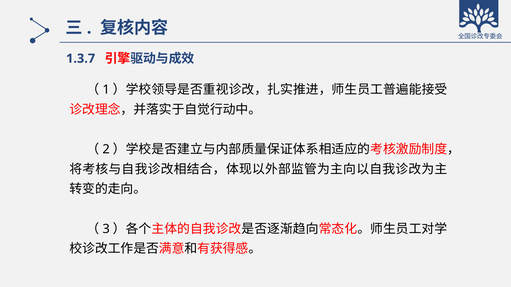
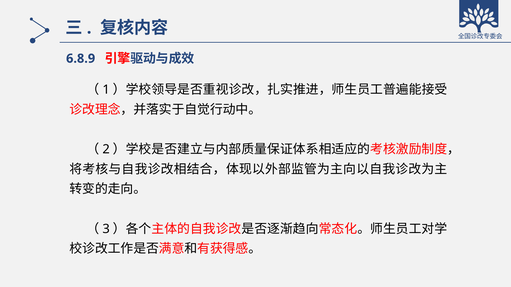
1.3.7: 1.3.7 -> 6.8.9 (81, 59)
